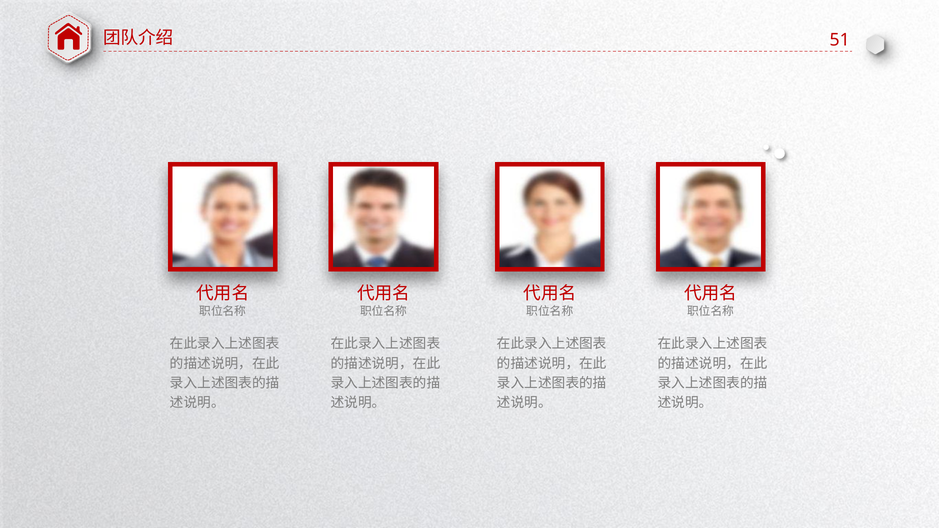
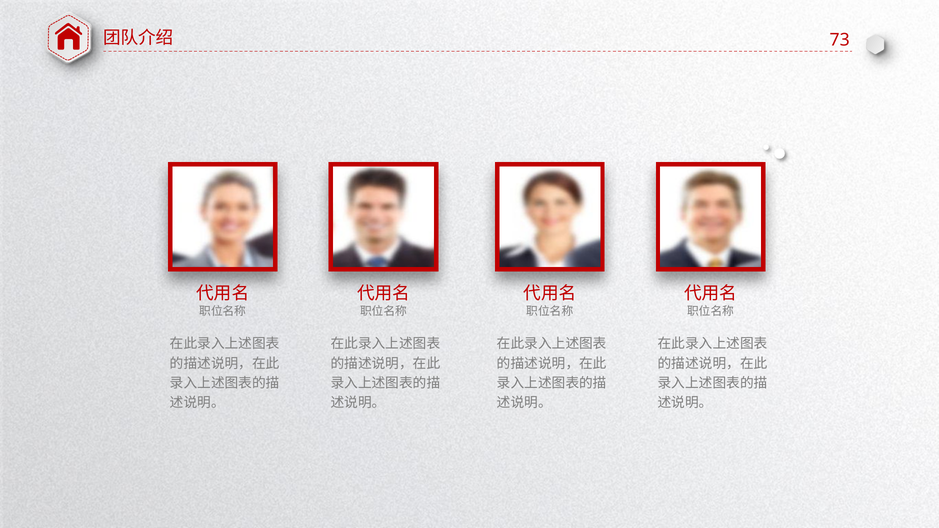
51: 51 -> 73 (840, 40)
